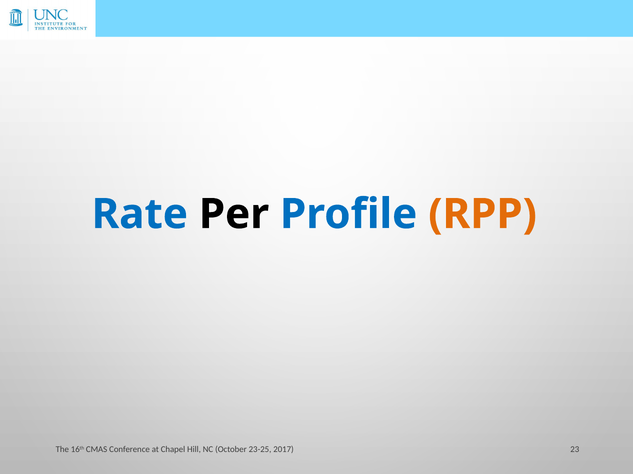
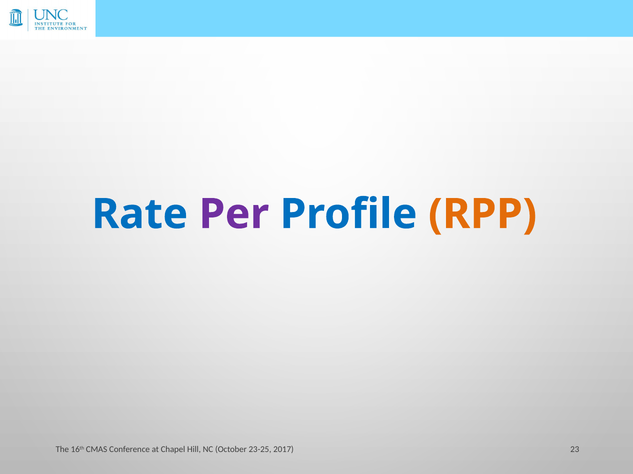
Per colour: black -> purple (234, 215)
